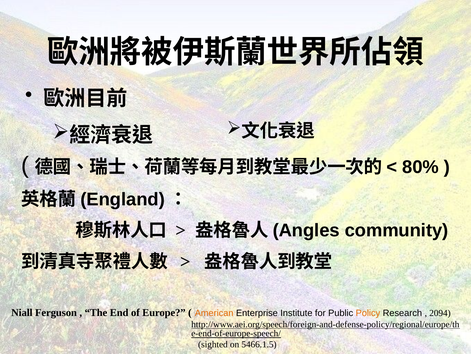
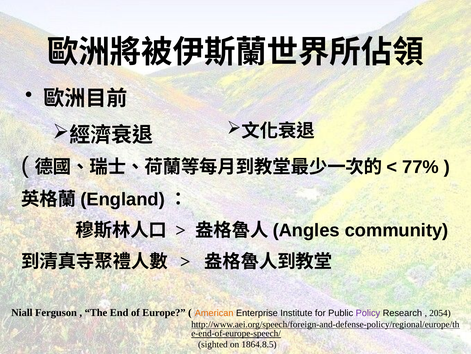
80%: 80% -> 77% (421, 167)
Policy colour: orange -> purple (368, 312)
2094: 2094 -> 2054 (440, 312)
5466.1.5: 5466.1.5 -> 1864.8.5 (259, 344)
